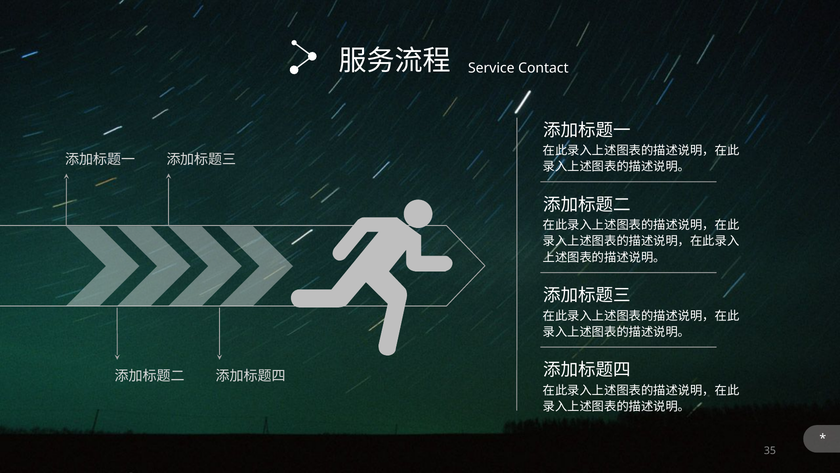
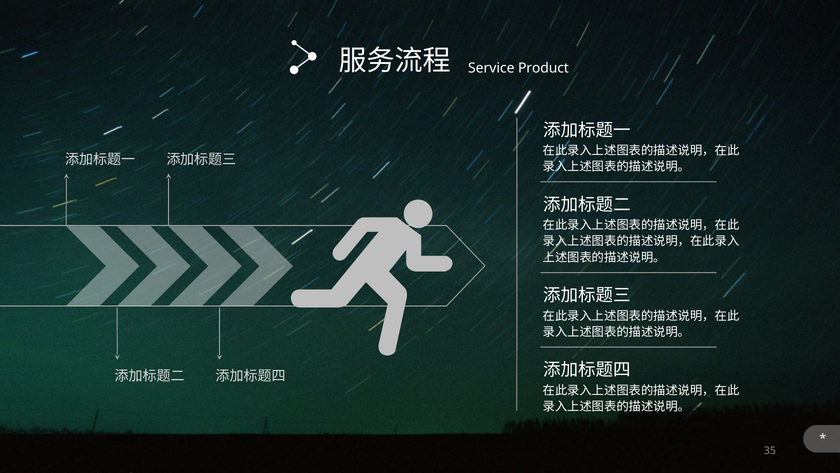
Contact: Contact -> Product (543, 68)
